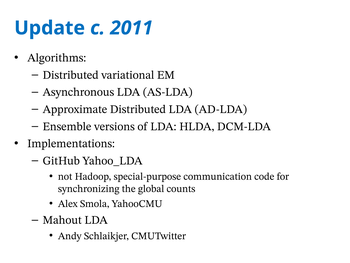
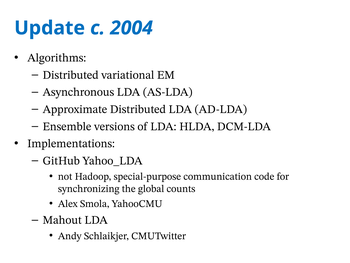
2011: 2011 -> 2004 (132, 28)
